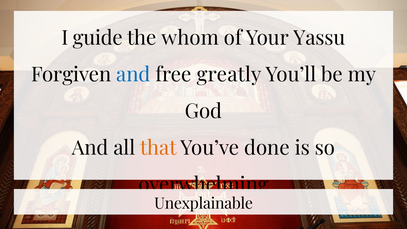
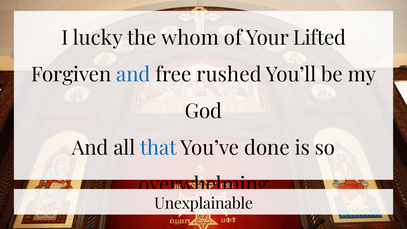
guide: guide -> lucky (98, 38)
Yassu: Yassu -> Lifted (320, 38)
greatly: greatly -> rushed (229, 75)
that colour: orange -> blue (158, 148)
